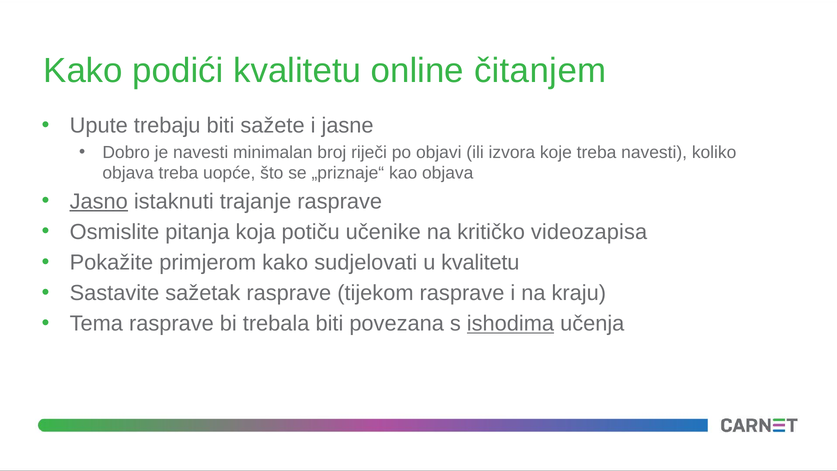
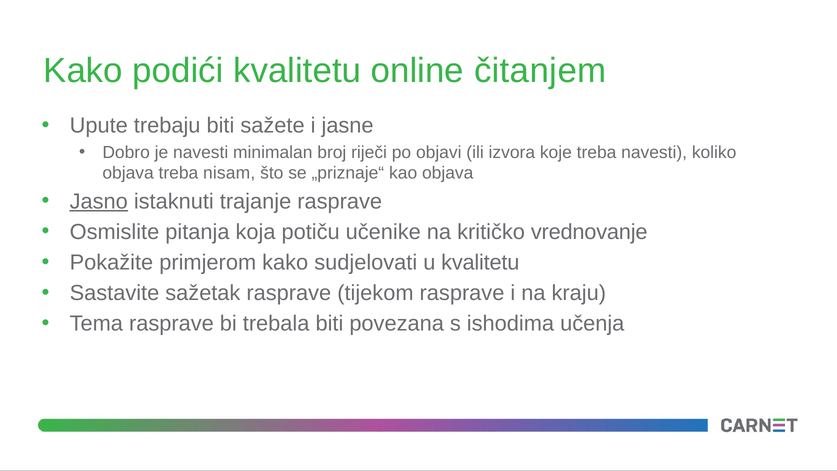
uopće: uopće -> nisam (229, 173)
videozapisa: videozapisa -> vrednovanje (589, 232)
ishodima underline: present -> none (510, 324)
